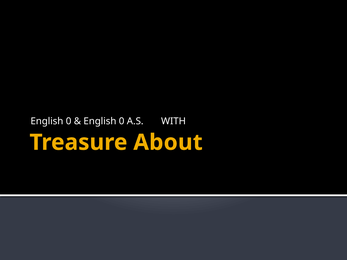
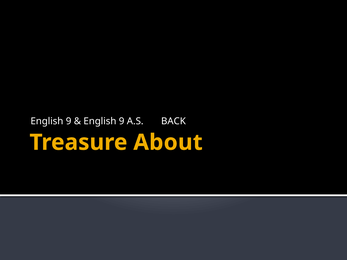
0: 0 -> 9 (69, 121)
0: 0 -> 9 (122, 121)
WITH: WITH -> BACK (173, 121)
